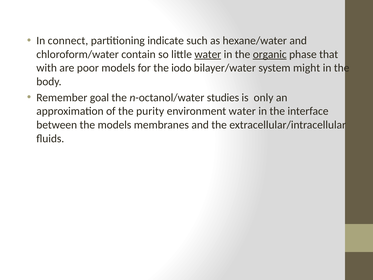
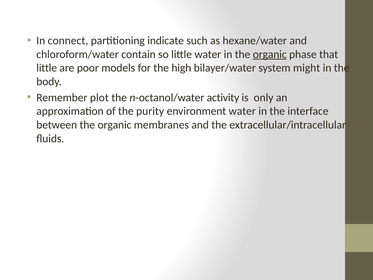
water underline: present -> none (208, 54)
with: with -> little (47, 68)
iodo: iodo -> high (181, 68)
goal: goal -> plot (99, 97)
studies: studies -> activity (223, 97)
between the models: models -> organic (115, 125)
